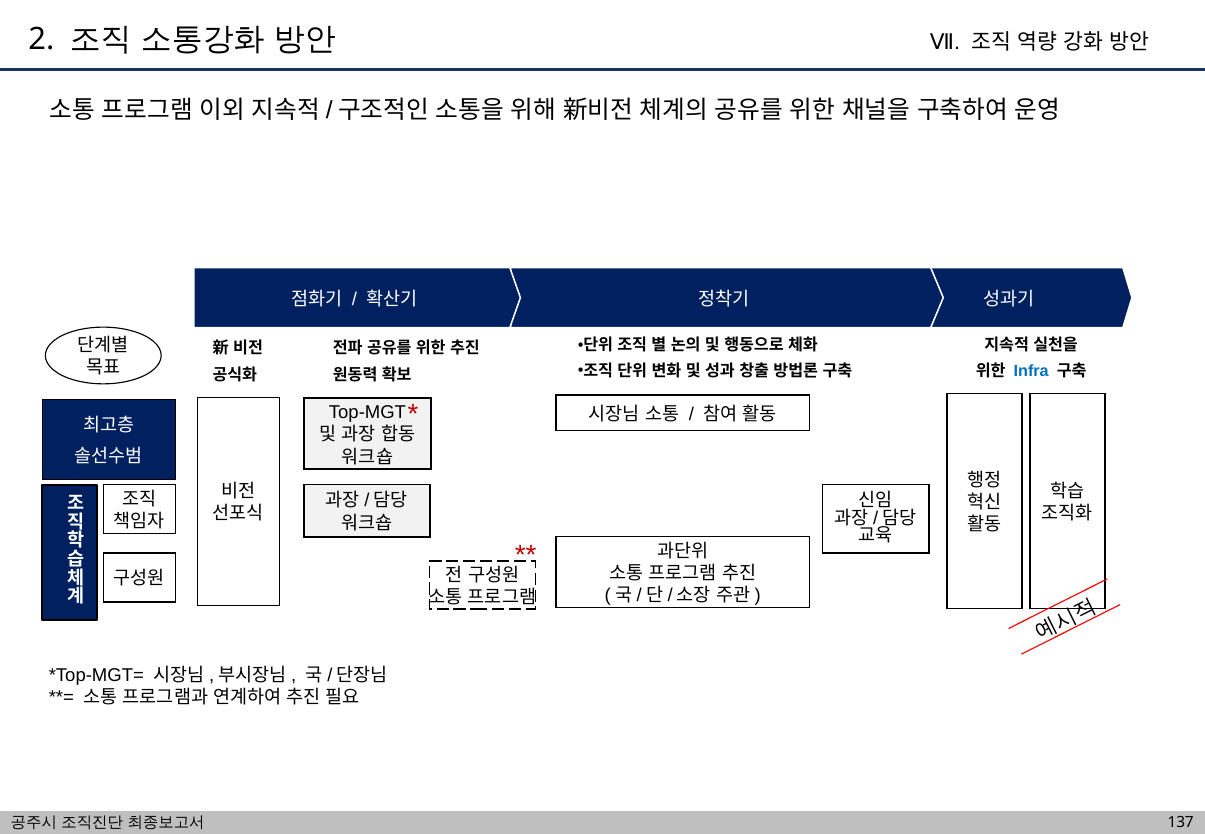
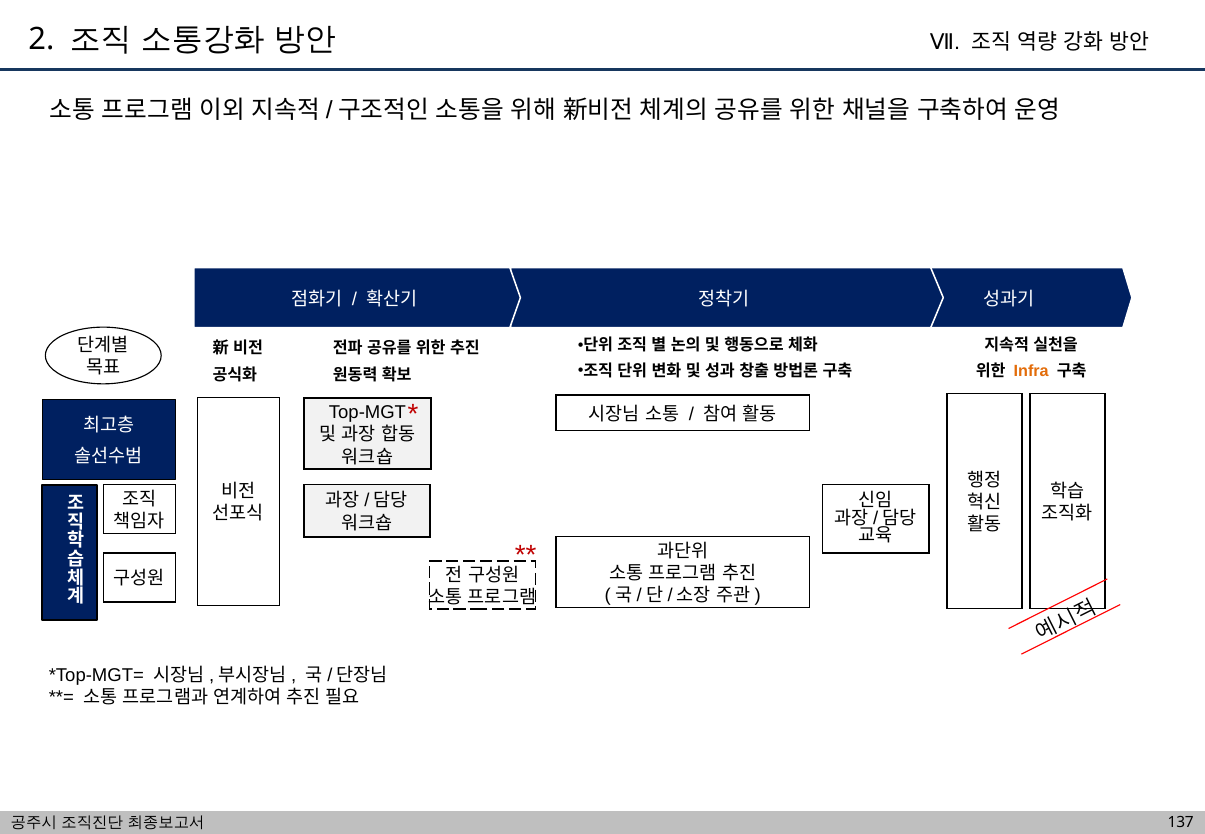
Infra colour: blue -> orange (1031, 371)
